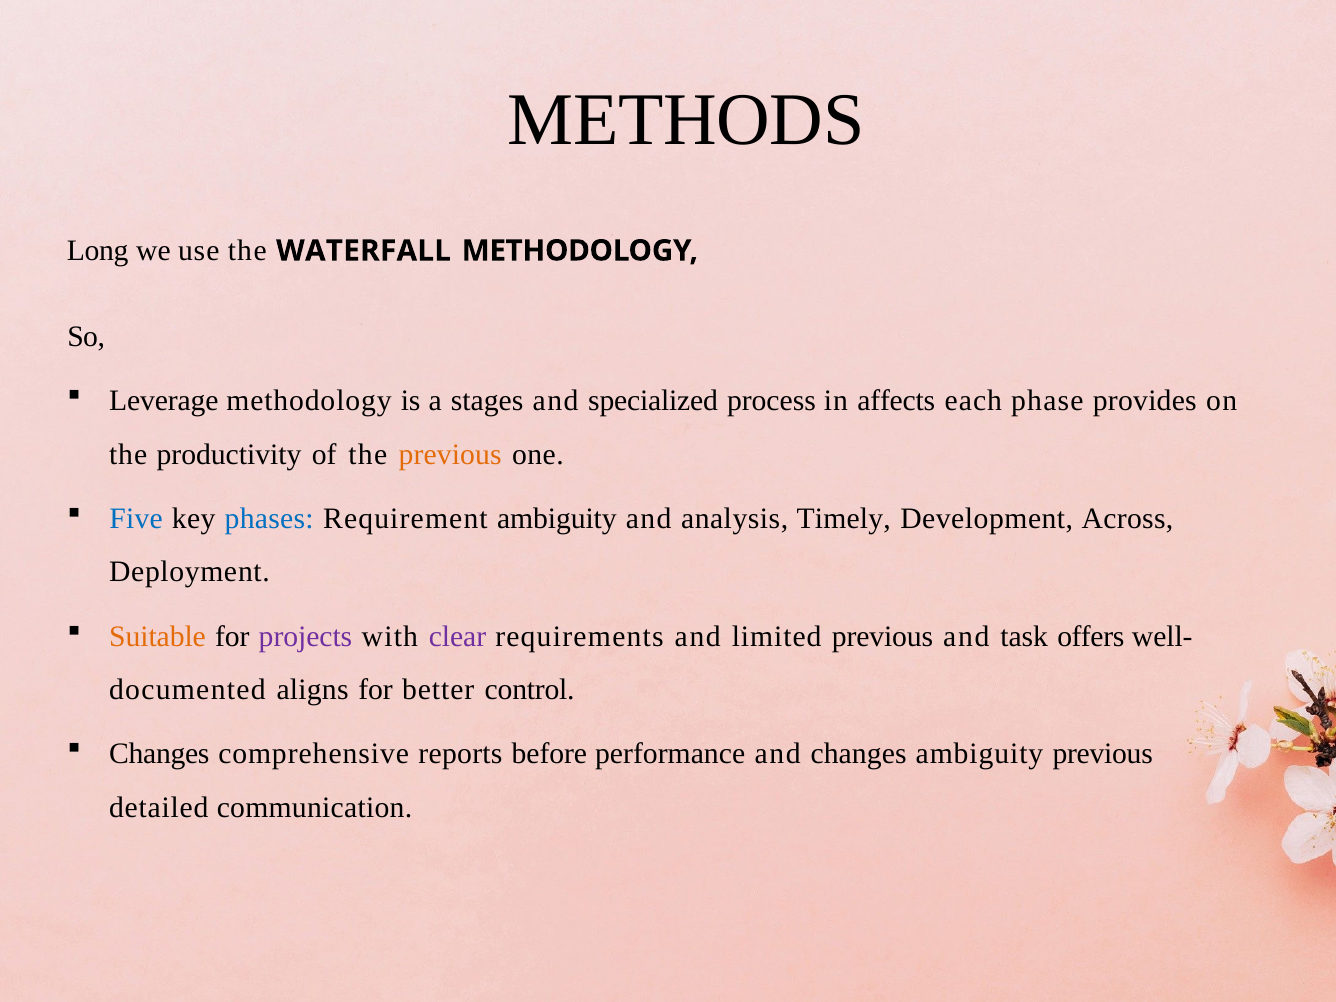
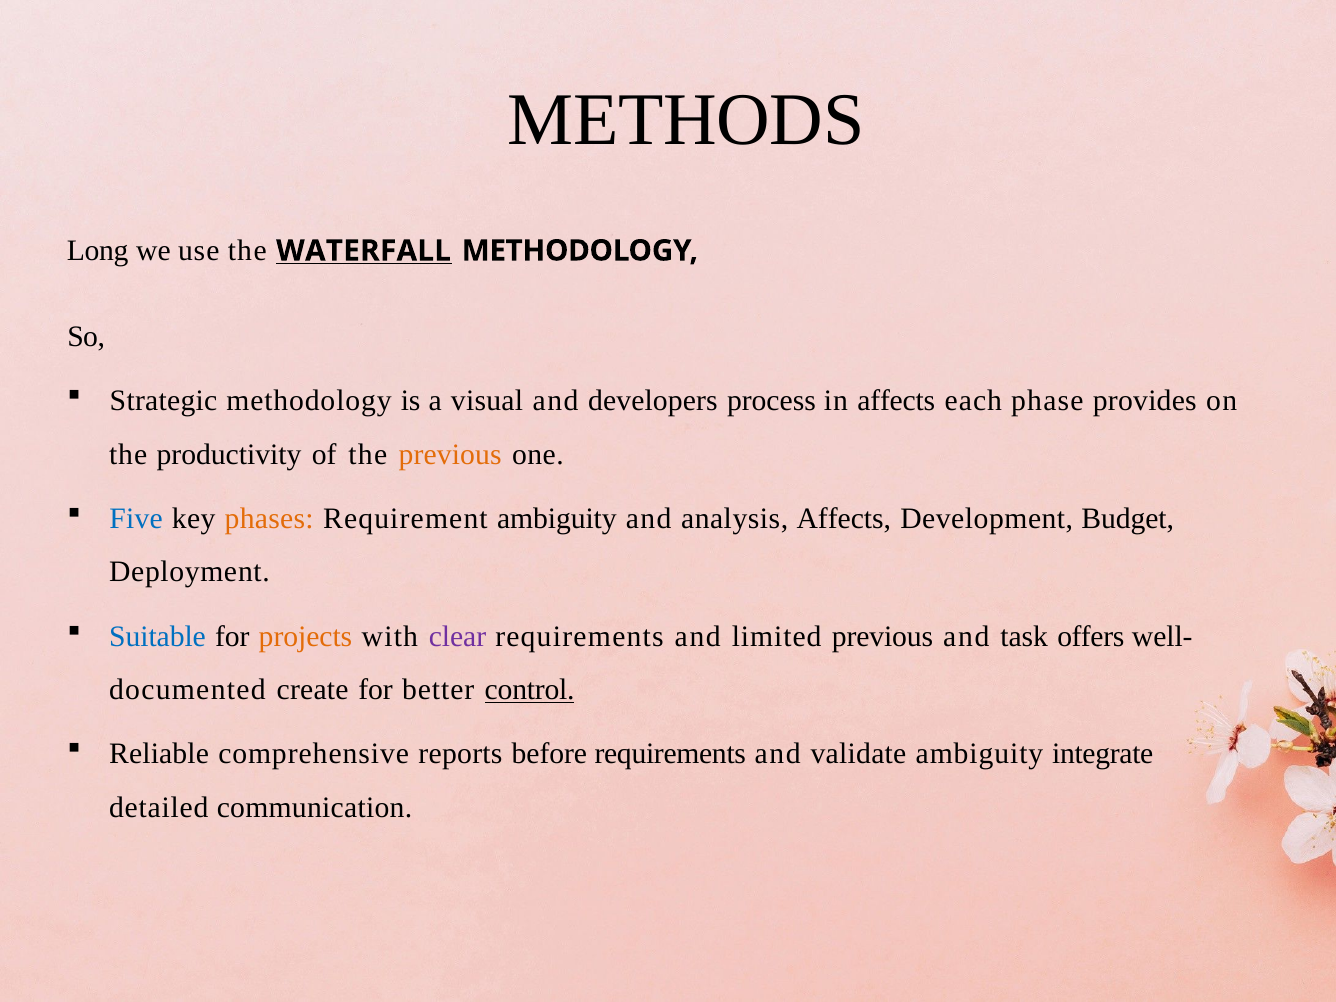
WATERFALL underline: none -> present (363, 251)
Leverage: Leverage -> Strategic (164, 401)
stages: stages -> visual (487, 401)
specialized: specialized -> developers (653, 401)
phases colour: blue -> orange (269, 519)
analysis Timely: Timely -> Affects (844, 519)
Across: Across -> Budget (1128, 519)
Suitable colour: orange -> blue (158, 636)
projects colour: purple -> orange (306, 636)
aligns: aligns -> create (313, 690)
control underline: none -> present (530, 690)
Changes: Changes -> Reliable (159, 754)
before performance: performance -> requirements (670, 754)
and changes: changes -> validate (858, 754)
ambiguity previous: previous -> integrate (1103, 754)
